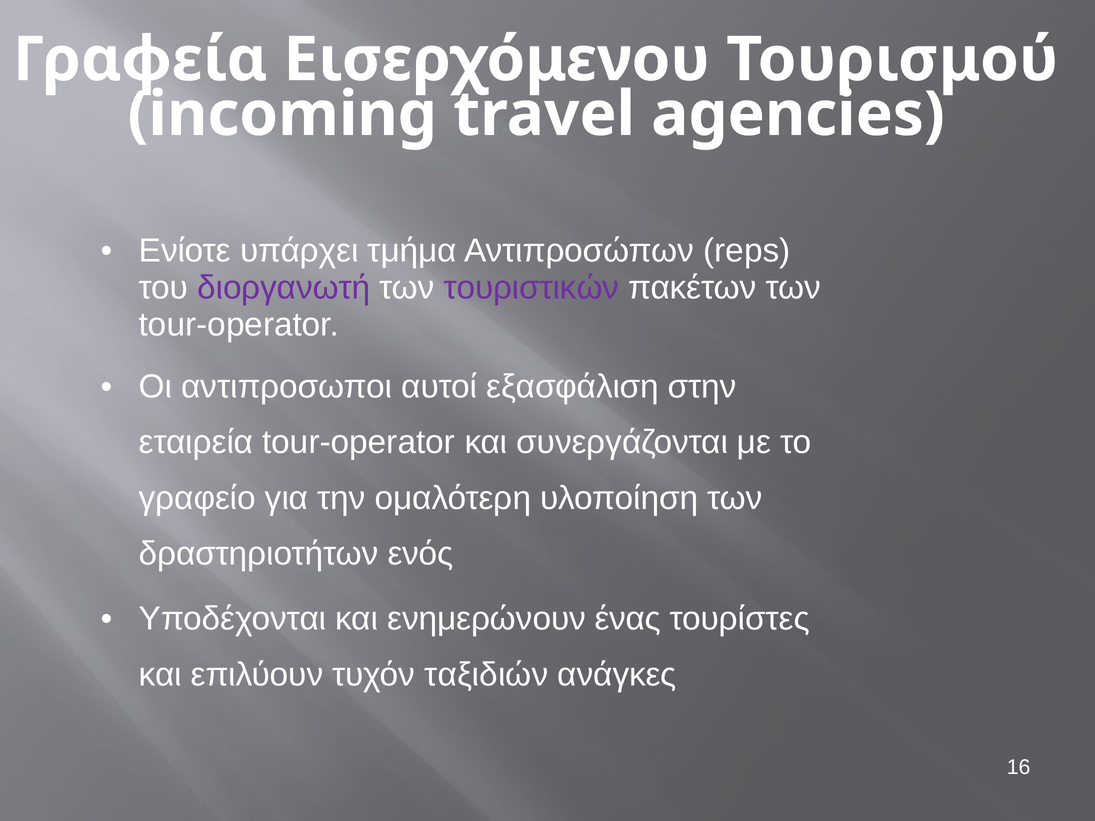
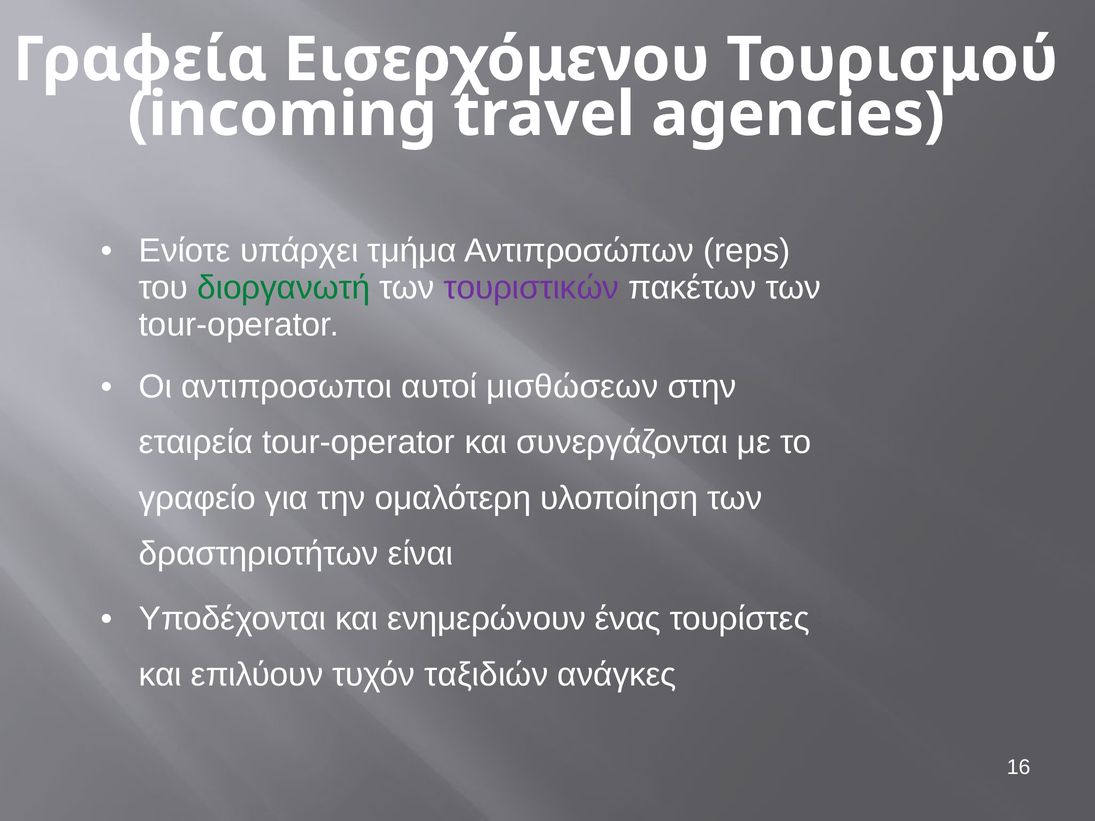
διοργανωτή colour: purple -> green (284, 288)
εξασφάλιση: εξασφάλιση -> μισθώσεων (572, 387)
ενός: ενός -> είναι (421, 554)
